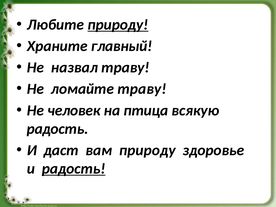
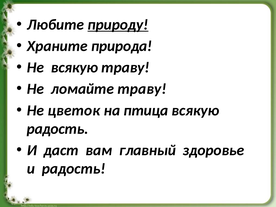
главный: главный -> природа (122, 46)
Не назвал: назвал -> всякую (75, 67)
человек: человек -> цветок (74, 110)
вам природу: природу -> главный (147, 150)
радость underline: present -> none (74, 169)
